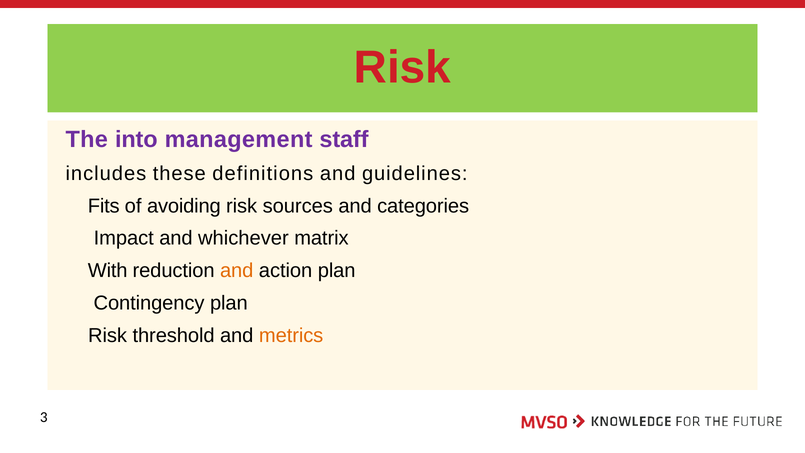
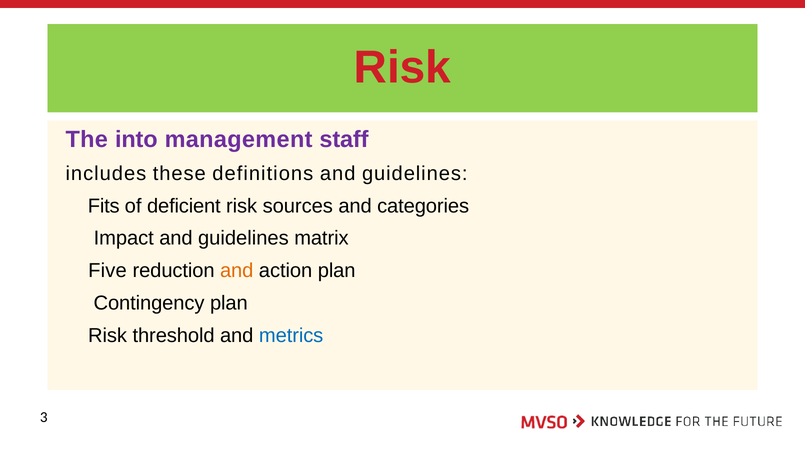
avoiding: avoiding -> deficient (184, 206)
Impact and whichever: whichever -> guidelines (243, 238)
With: With -> Five (107, 271)
metrics colour: orange -> blue (291, 336)
